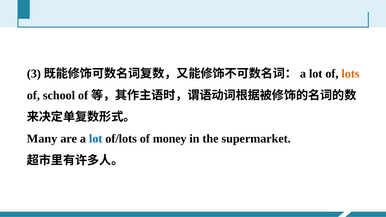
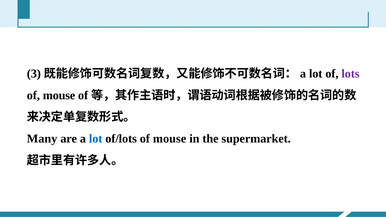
lots colour: orange -> purple (351, 74)
school: school -> mouse (59, 95)
of/lots of money: money -> mouse (170, 139)
